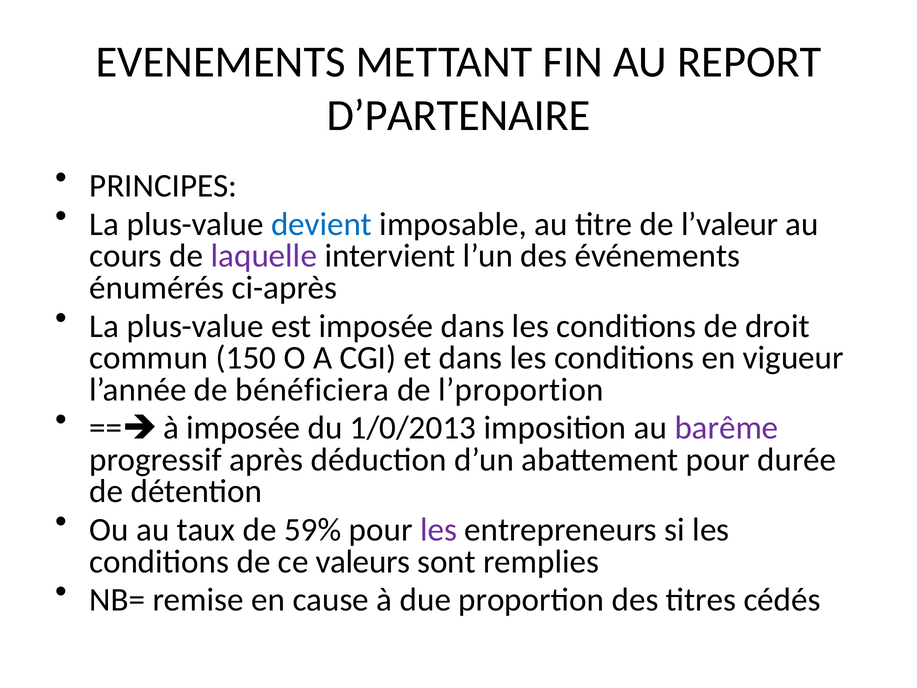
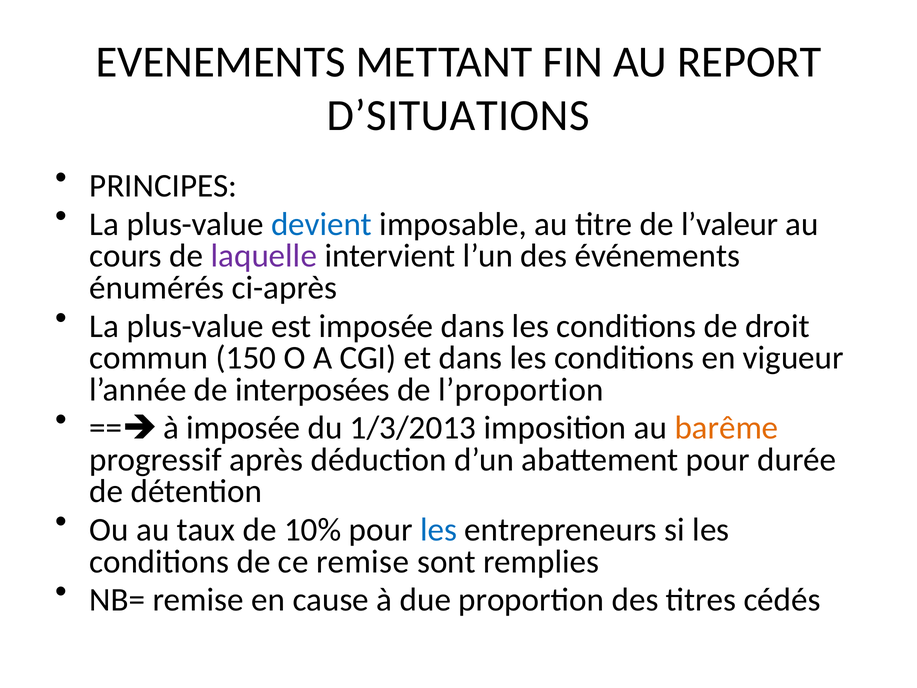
D’PARTENAIRE: D’PARTENAIRE -> D’SITUATIONS (458, 115)
bénéficiera: bénéficiera -> interposées (313, 390)
1/0/2013: 1/0/2013 -> 1/3/2013 (413, 428)
barême colour: purple -> orange (727, 428)
59%: 59% -> 10% (313, 530)
les colour: purple -> blue (439, 530)
ce valeurs: valeurs -> remise (363, 561)
